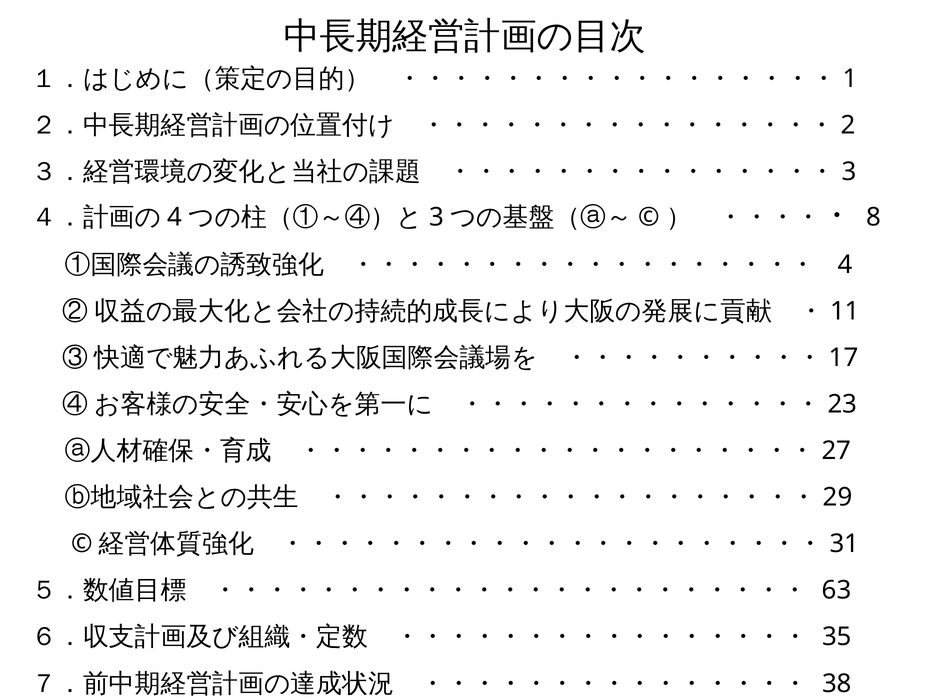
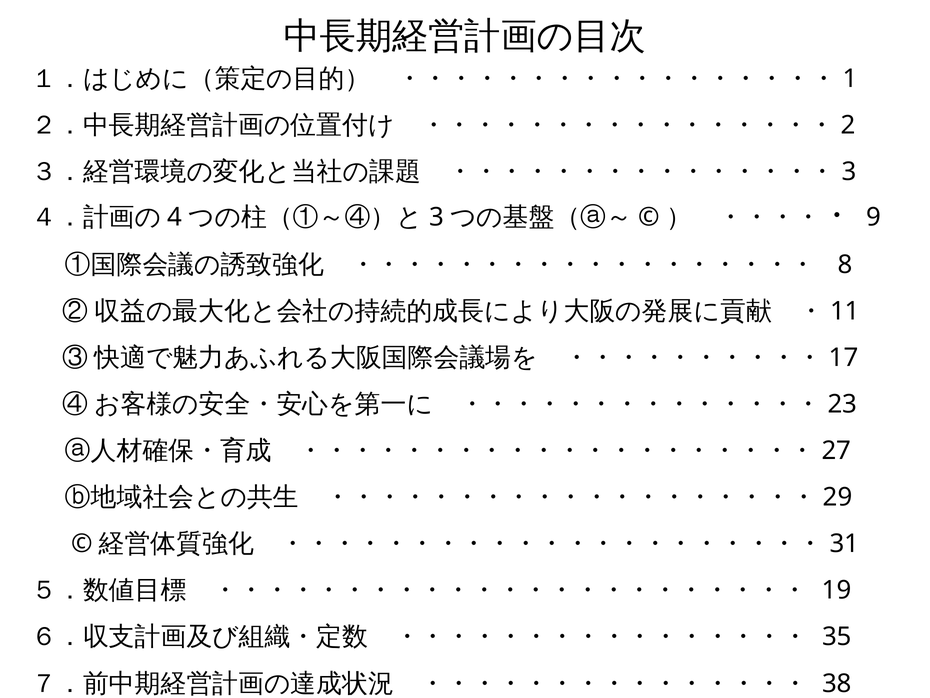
8: 8 -> 9 (874, 217)
4: 4 -> 8 (845, 265)
63: 63 -> 19 (837, 590)
